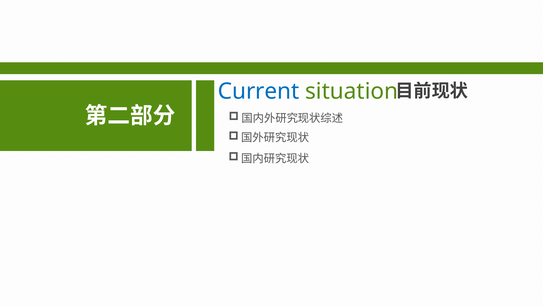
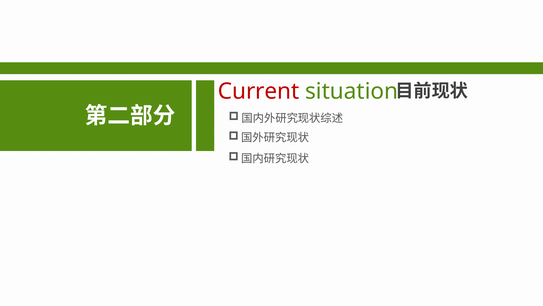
Current colour: blue -> red (259, 91)
